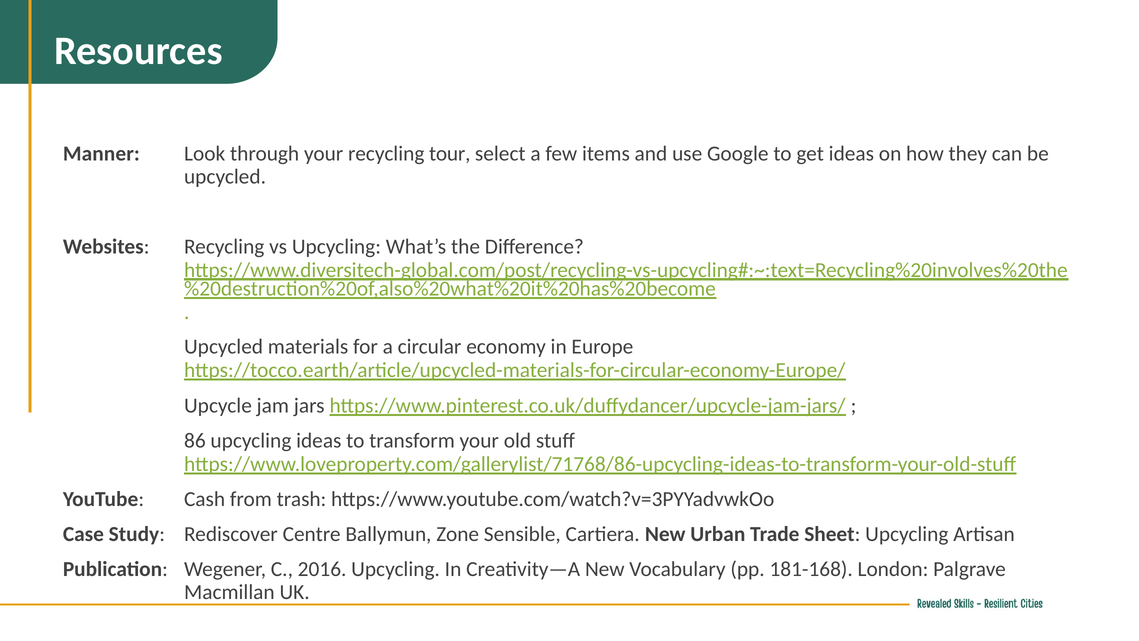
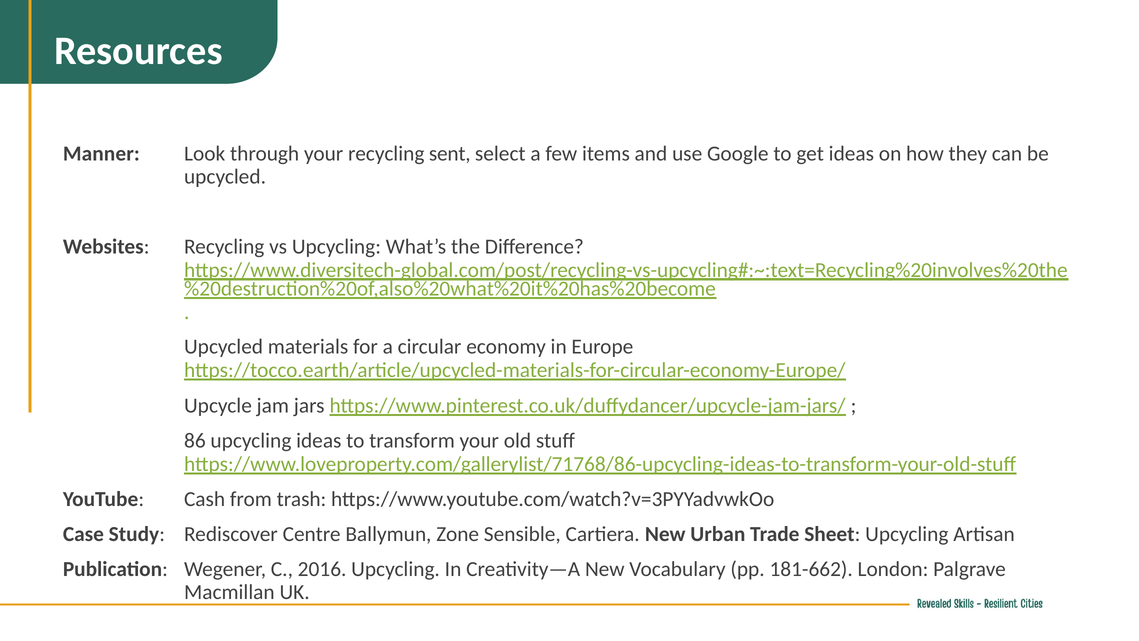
tour: tour -> sent (450, 154)
181-168: 181-168 -> 181-662 (811, 569)
